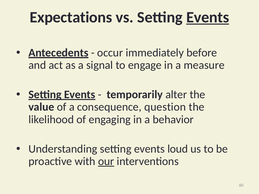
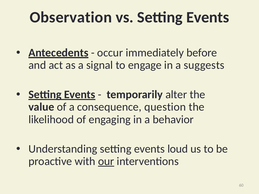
Expectations: Expectations -> Observation (71, 17)
Events underline: present -> none (208, 17)
measure: measure -> suggests (204, 65)
